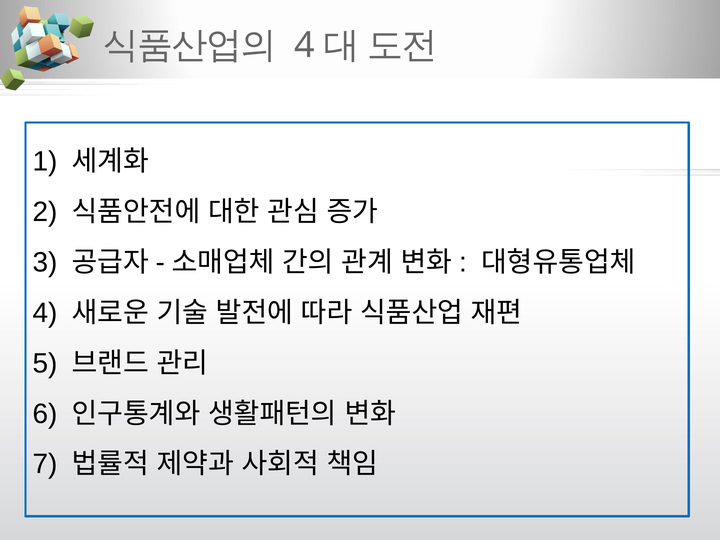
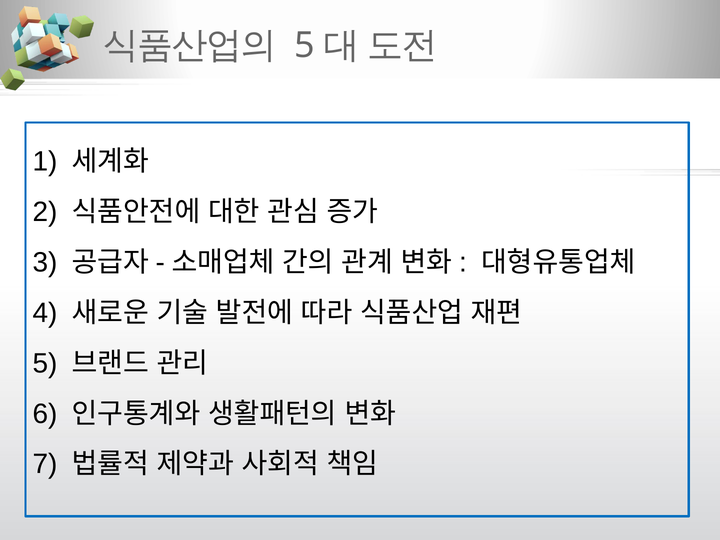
4: 4 -> 5 (305, 45)
